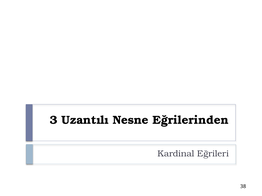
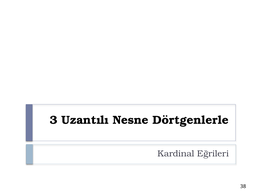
Eğrilerinden: Eğrilerinden -> Dörtgenlerle (191, 120)
